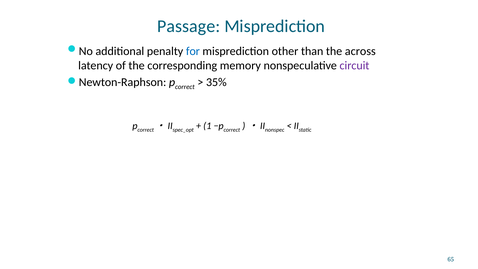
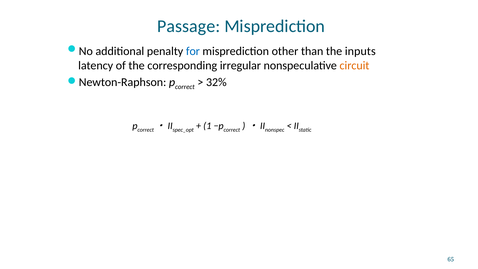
across: across -> inputs (360, 51)
memory: memory -> irregular (240, 65)
circuit colour: purple -> orange (354, 65)
35%: 35% -> 32% (216, 82)
